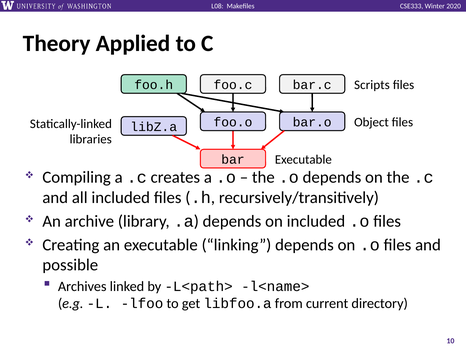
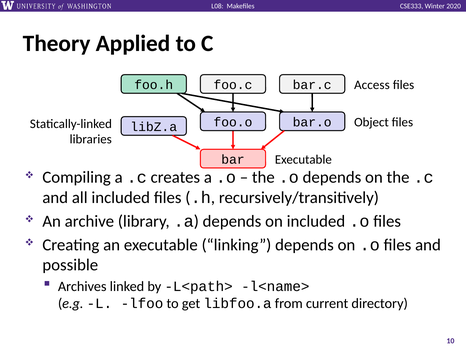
Scripts: Scripts -> Access (372, 85)
